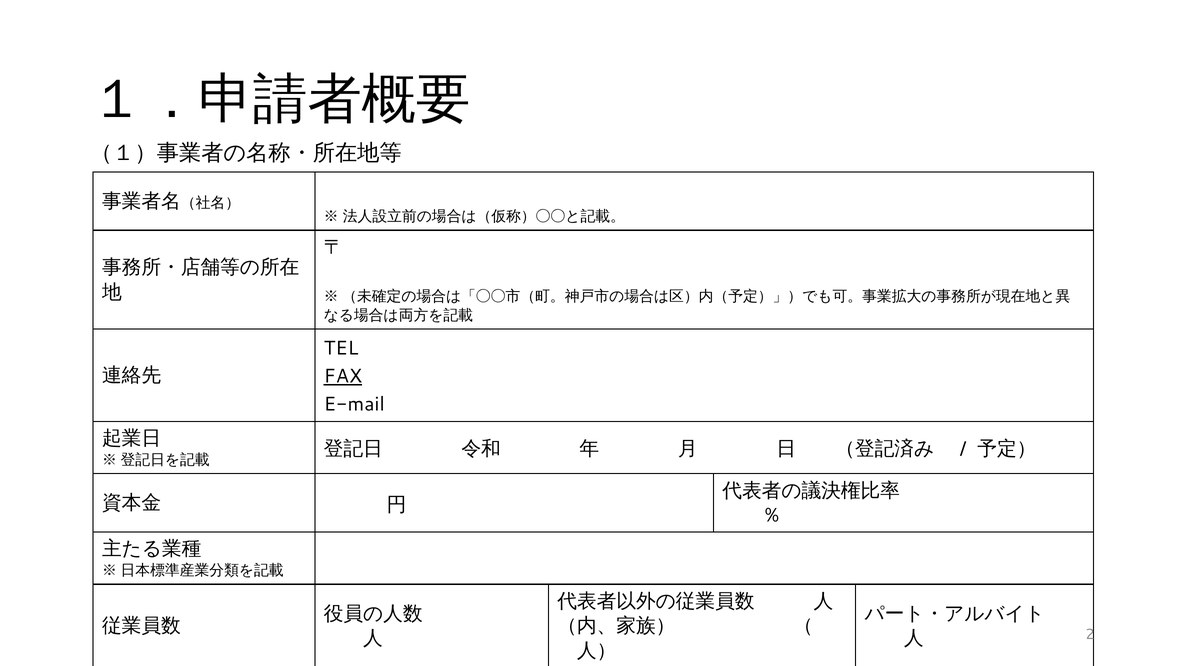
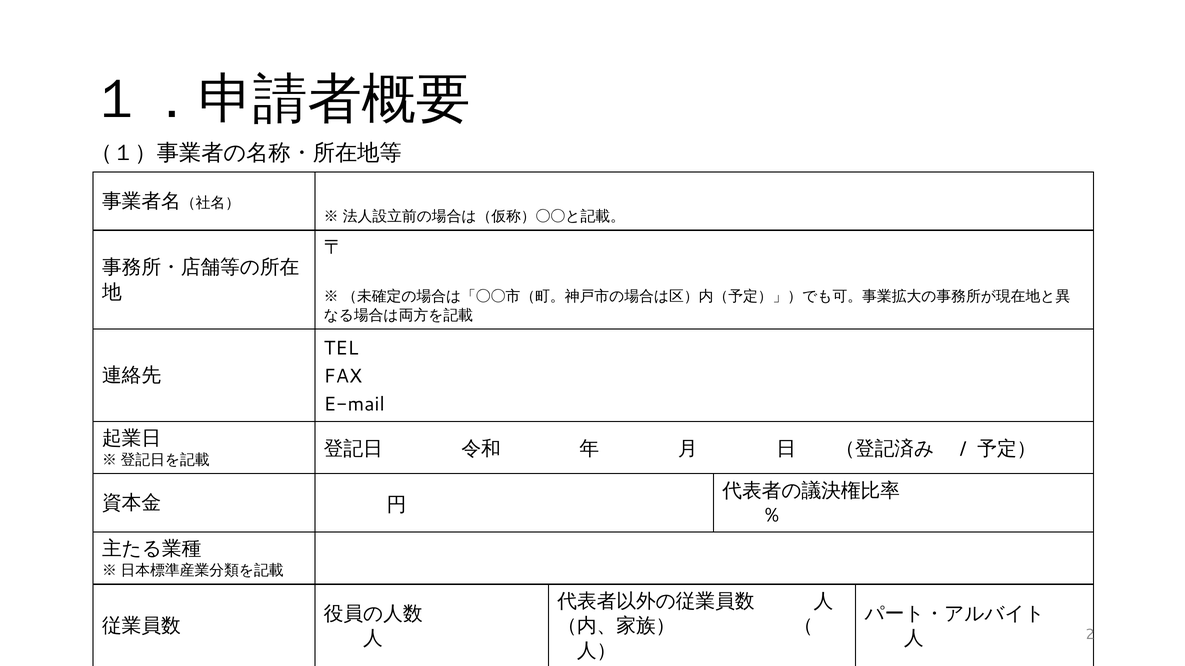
FAX underline: present -> none (343, 377)
